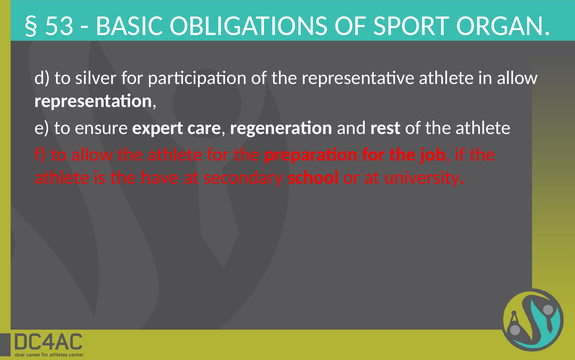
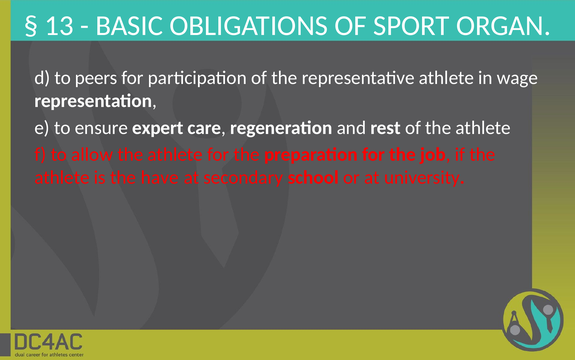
53: 53 -> 13 (59, 25)
silver: silver -> peers (96, 78)
in allow: allow -> wage (517, 78)
